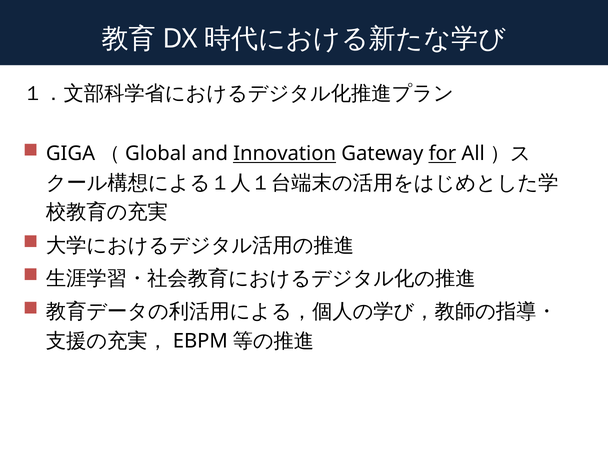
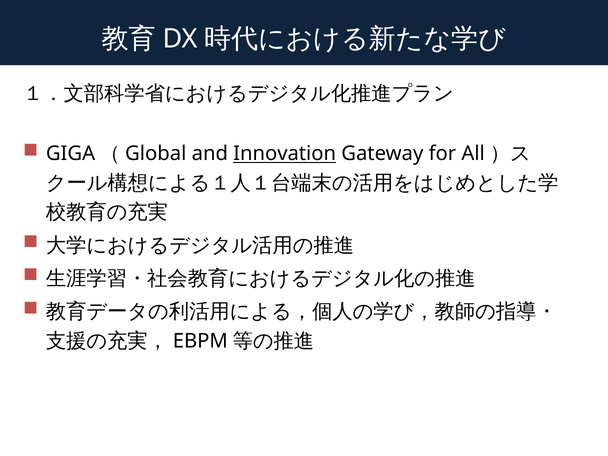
for underline: present -> none (442, 154)
